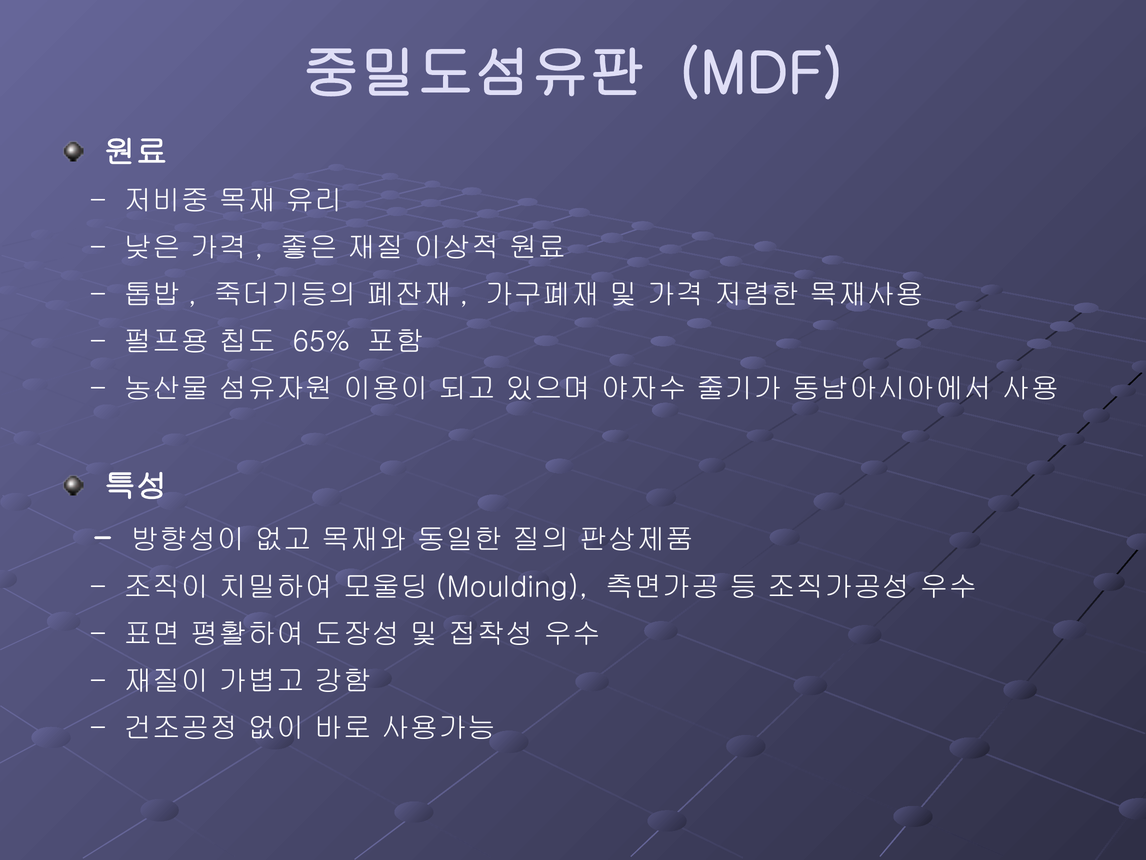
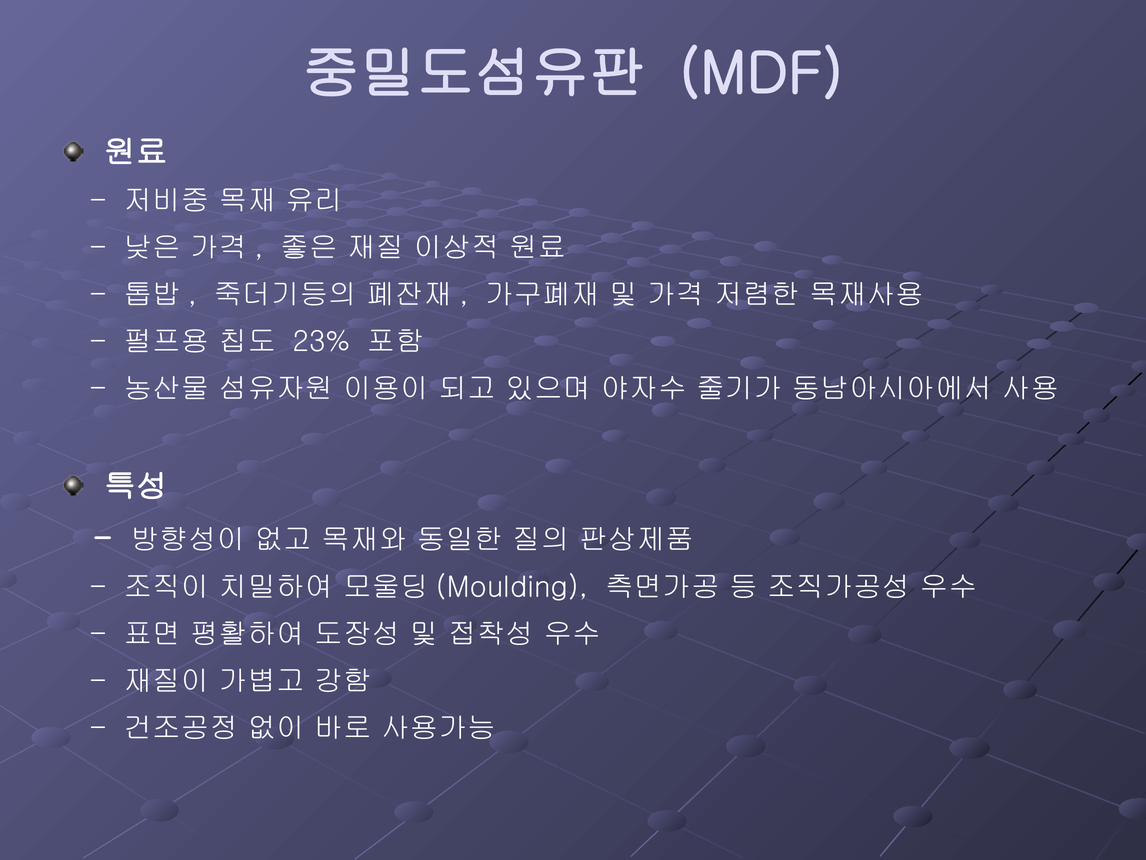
65%: 65% -> 23% (322, 342)
